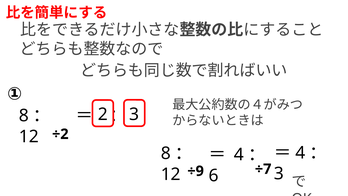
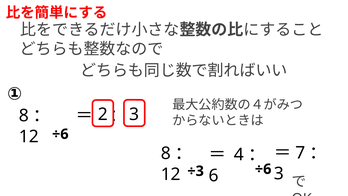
÷2: ÷2 -> ÷6 (60, 134)
4: 4 -> 7 (300, 153)
÷7: ÷7 -> ÷6 (263, 169)
÷9: ÷9 -> ÷3 (196, 171)
